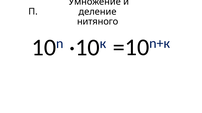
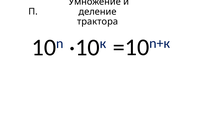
нитяного: нитяного -> трактора (98, 22)
